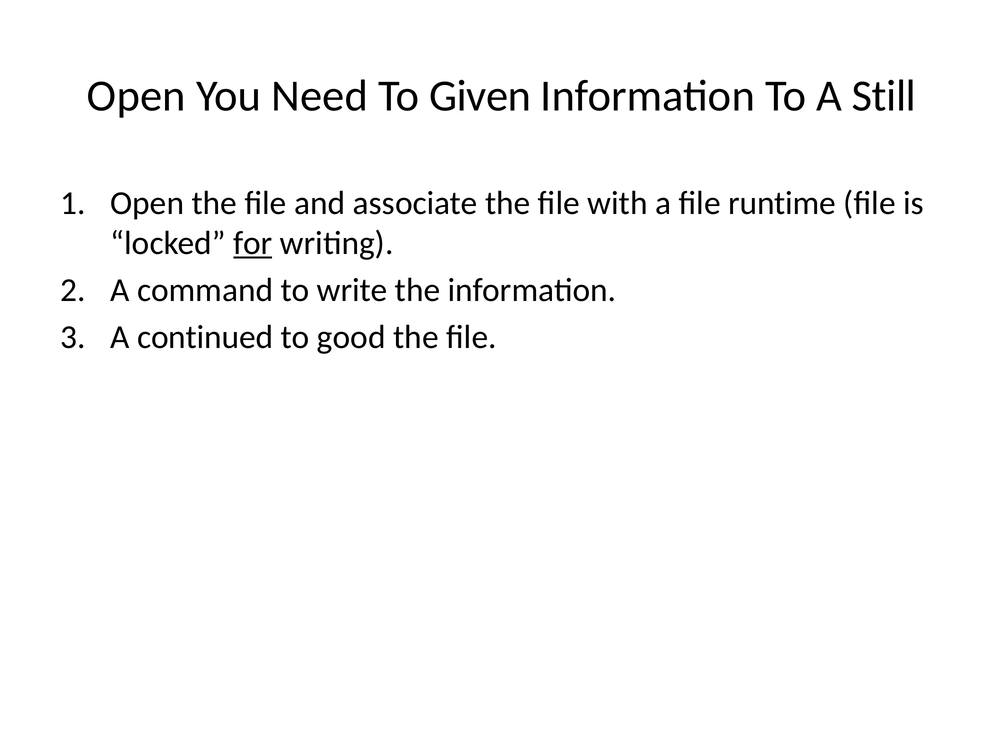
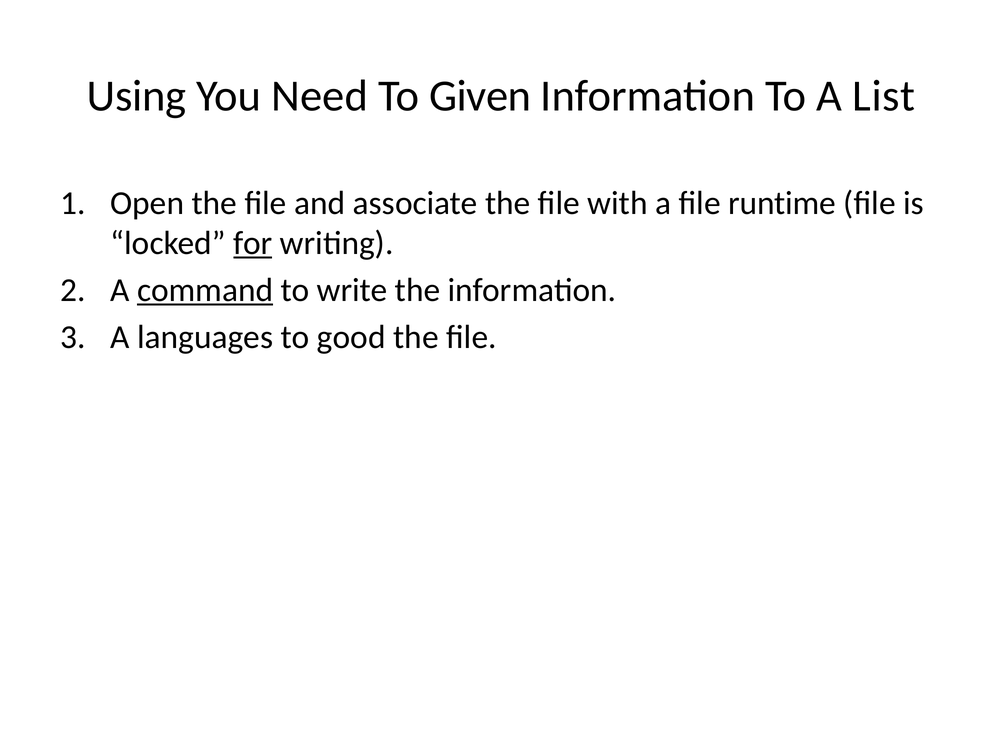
Open: Open -> Using (137, 96)
Still: Still -> List (884, 96)
command underline: none -> present (205, 290)
continued: continued -> languages (205, 337)
